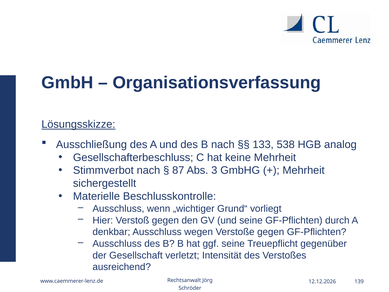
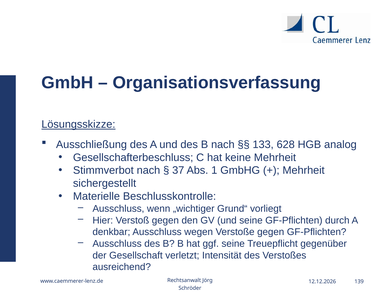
538: 538 -> 628 (286, 144)
87: 87 -> 37 (178, 170)
3: 3 -> 1 (214, 170)
